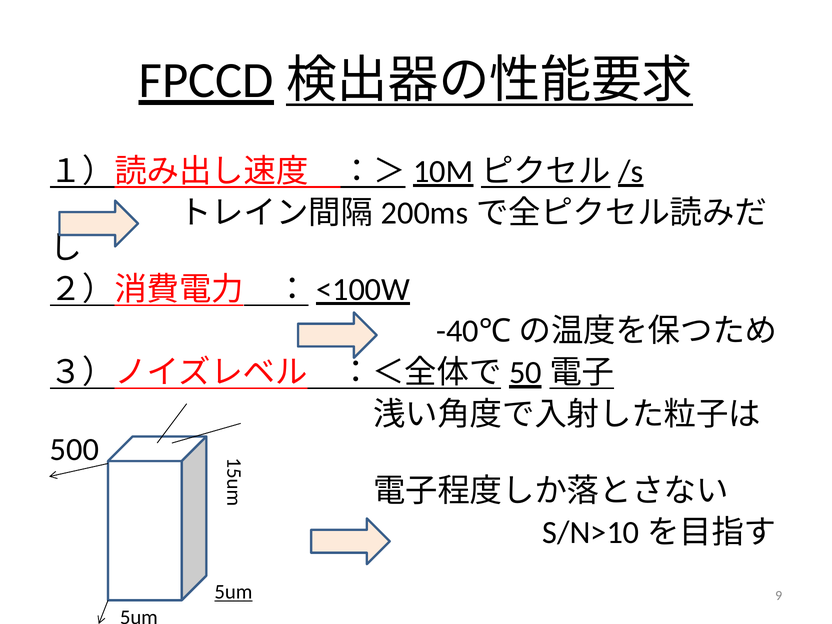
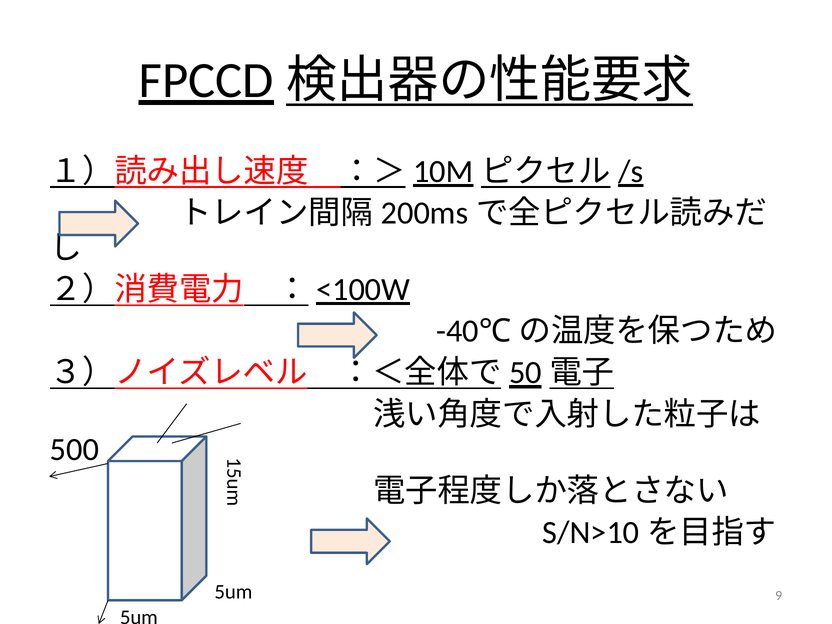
5um underline: present -> none (233, 592)
